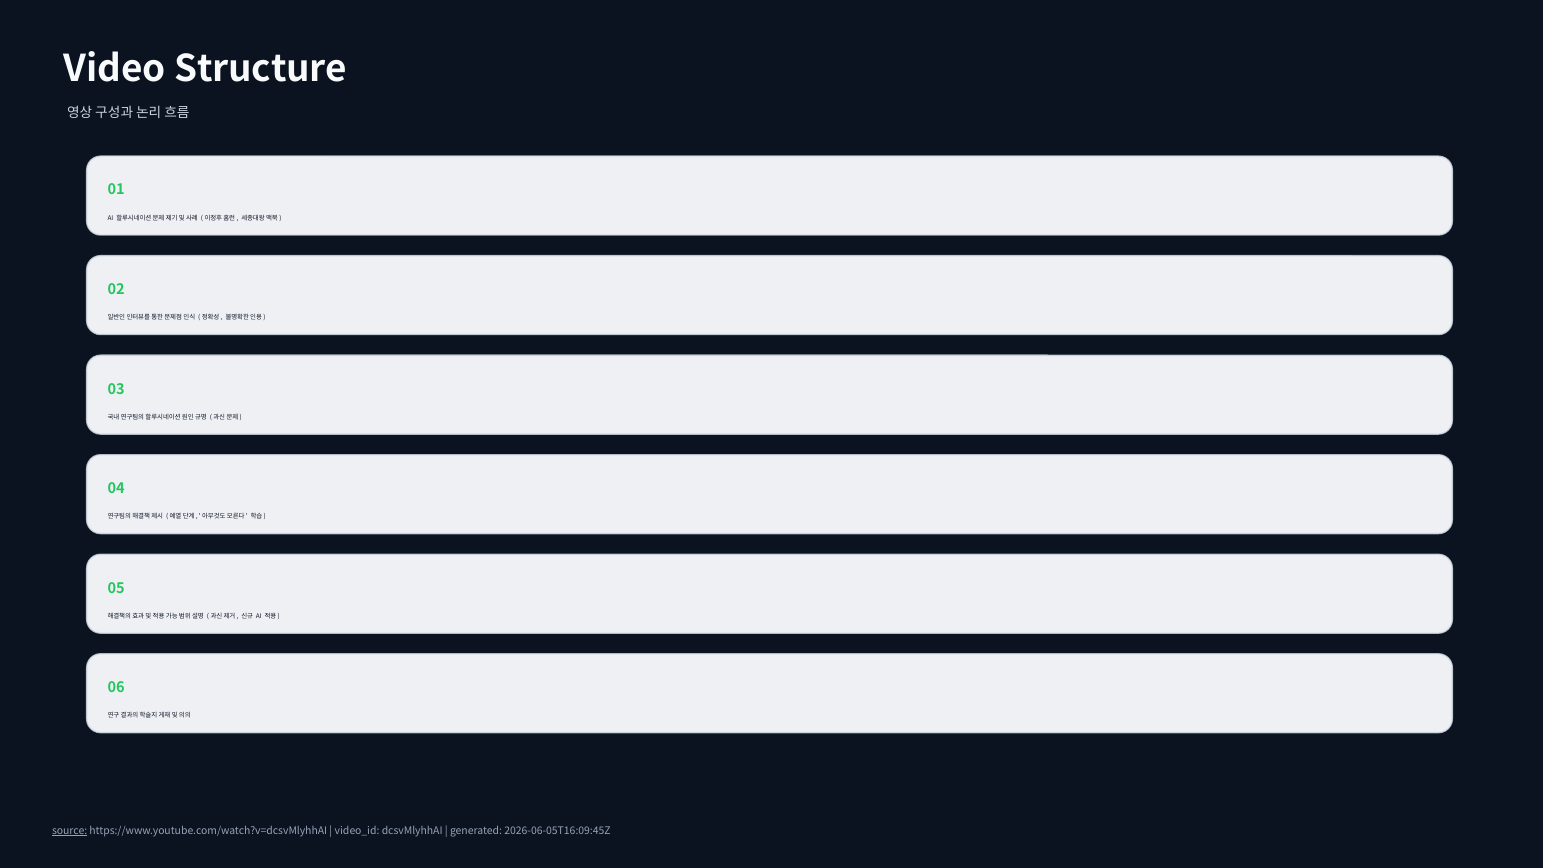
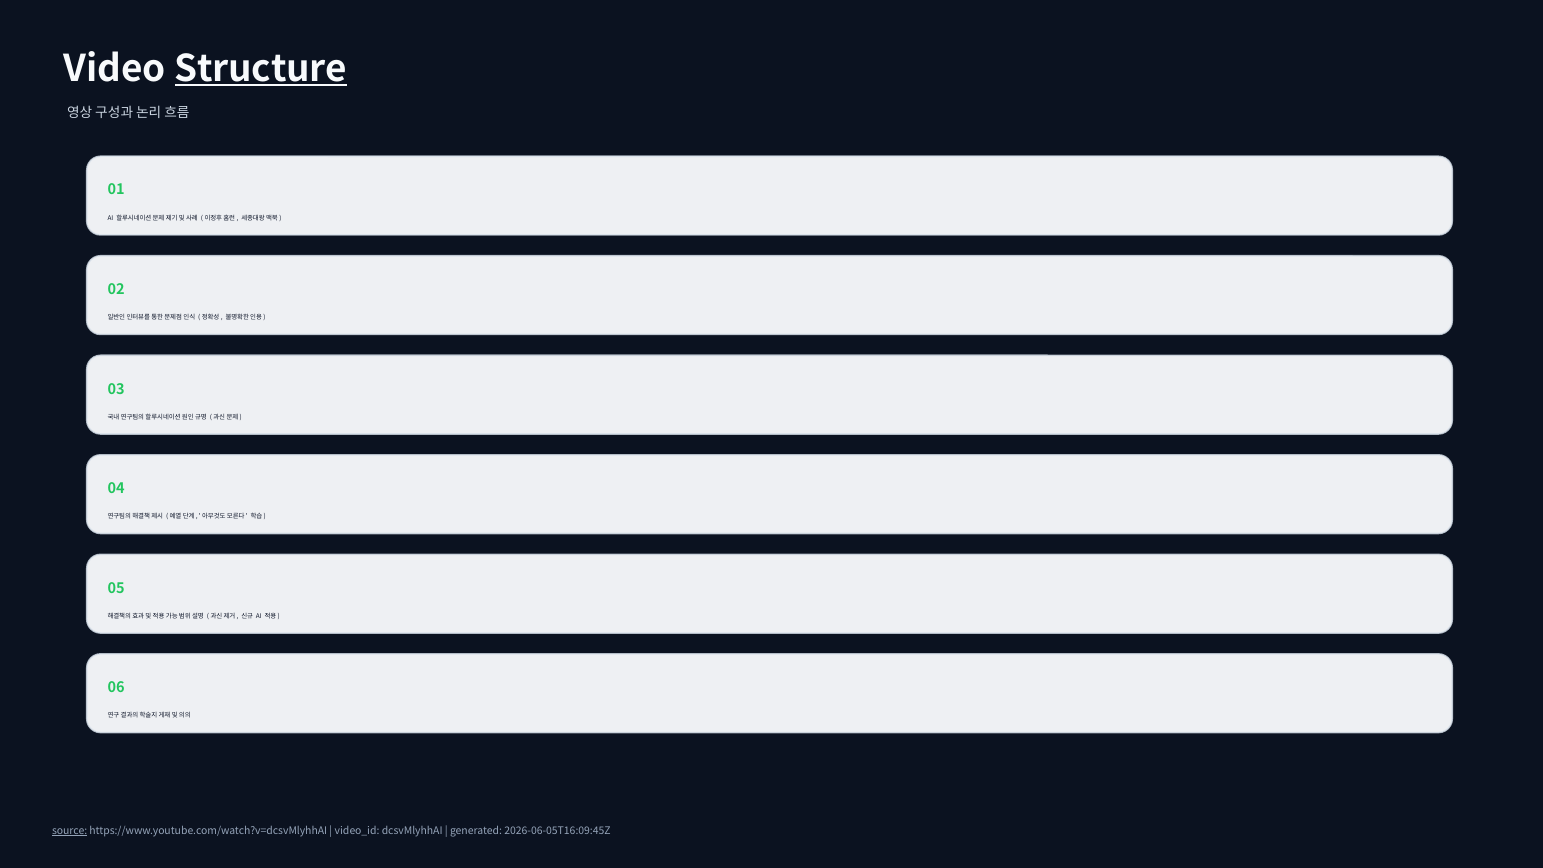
Structure underline: none -> present (261, 69)
